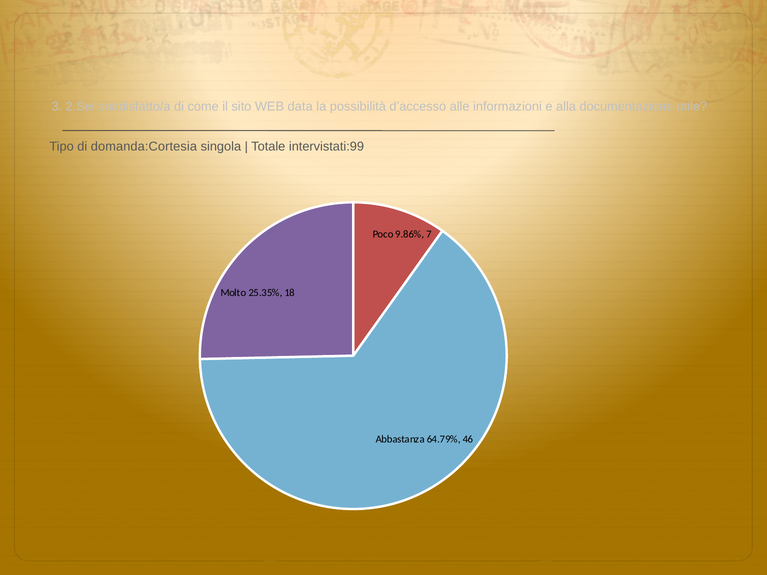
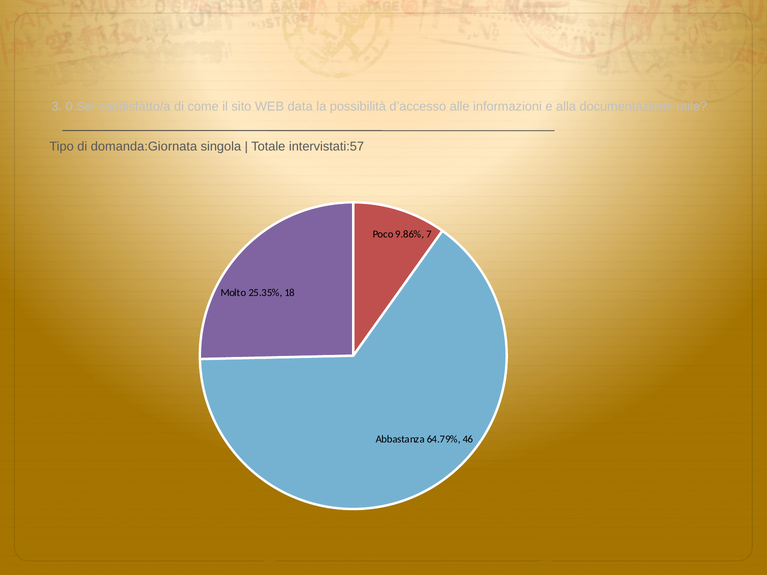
2.Sei: 2.Sei -> 0.Sei (80, 106)
domanda:Cortesia: domanda:Cortesia -> domanda:Giornata (144, 147)
intervistati:99: intervistati:99 -> intervistati:57 (326, 147)
